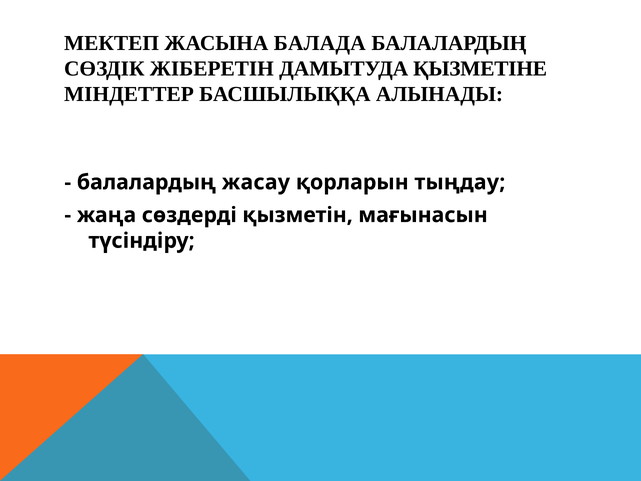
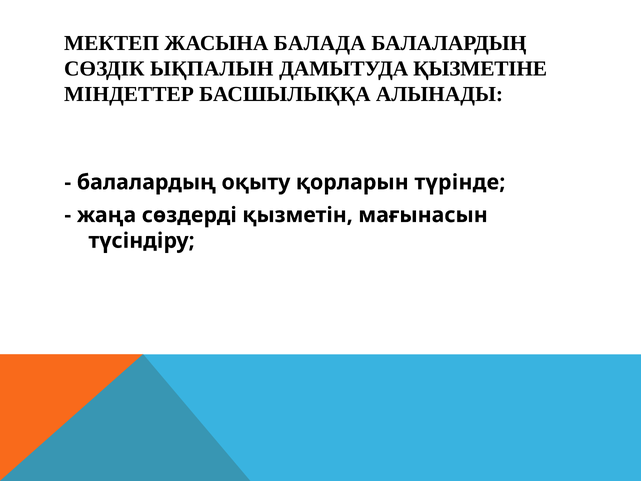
ЖІБЕРЕТІН: ЖІБЕРЕТІН -> ЫҚПАЛЫН (212, 69)
жасау: жасау -> оқыту (256, 182)
тыңдау: тыңдау -> түрінде (460, 182)
